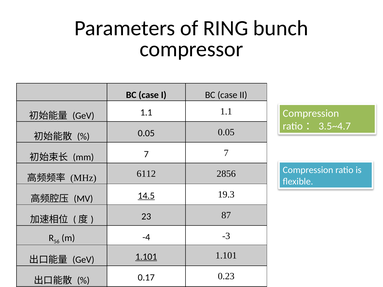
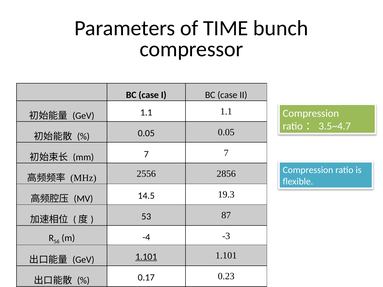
RING: RING -> TIME (226, 28)
6112: 6112 -> 2556 (146, 174)
14.5 underline: present -> none (146, 196)
23: 23 -> 53 (146, 217)
